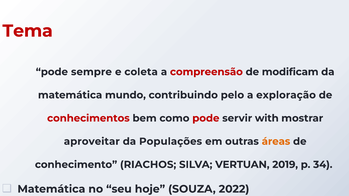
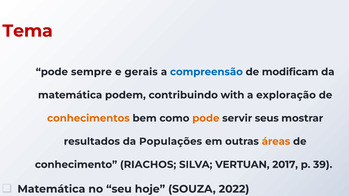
coleta: coleta -> gerais (141, 72)
compreensão colour: red -> blue (206, 72)
mundo: mundo -> podem (125, 95)
pelo: pelo -> with (232, 95)
conhecimentos colour: red -> orange (88, 118)
pode colour: red -> orange (206, 118)
with: with -> seus (267, 118)
aproveitar: aproveitar -> resultados (92, 142)
2019: 2019 -> 2017 (285, 165)
34: 34 -> 39 (323, 165)
